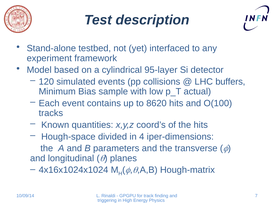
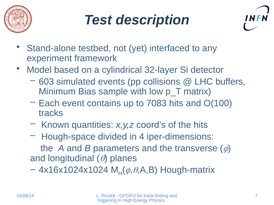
95-layer: 95-layer -> 32-layer (161, 70)
120: 120 -> 603 (46, 82)
actual: actual -> matrix (197, 92)
8620: 8620 -> 7083 (156, 104)
